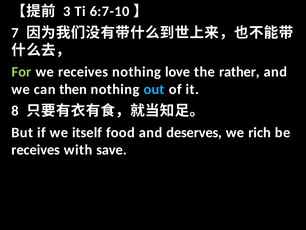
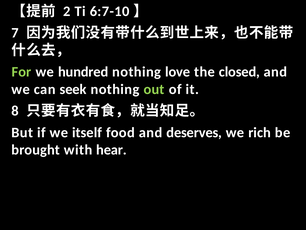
3: 3 -> 2 (67, 11)
we receives: receives -> hundred (83, 72)
rather: rather -> closed (239, 72)
then: then -> seek (73, 89)
out colour: light blue -> light green (154, 89)
receives: receives -> brought (36, 150)
save: save -> hear (112, 150)
